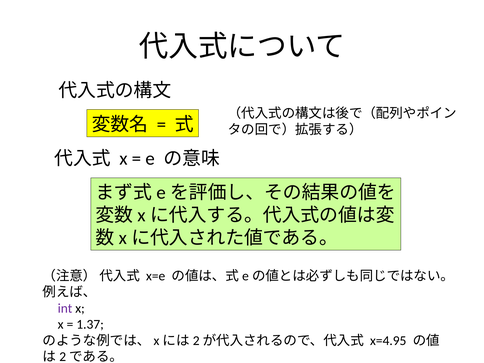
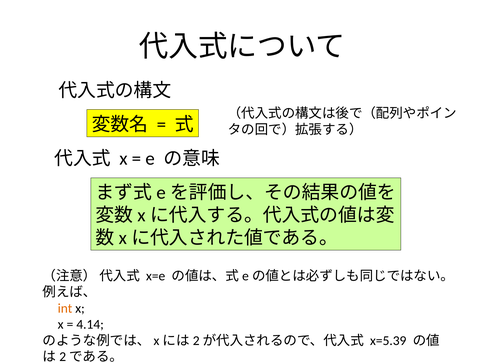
int colour: purple -> orange (65, 308)
1.37: 1.37 -> 4.14 (90, 324)
x=4.95: x=4.95 -> x=5.39 (388, 341)
